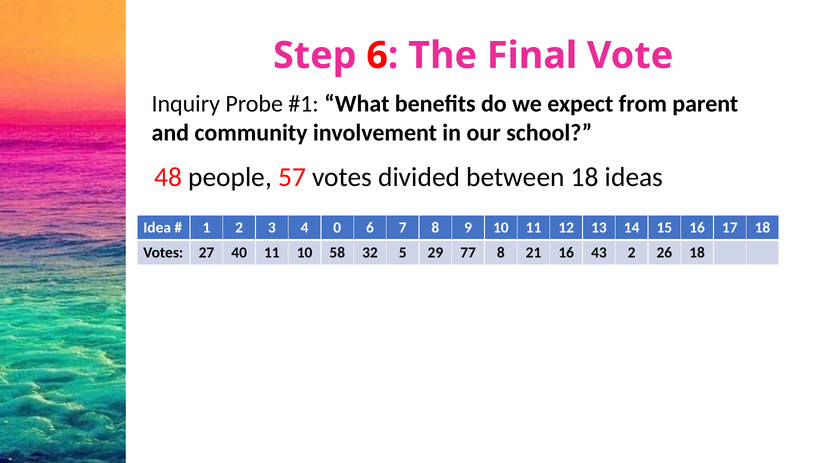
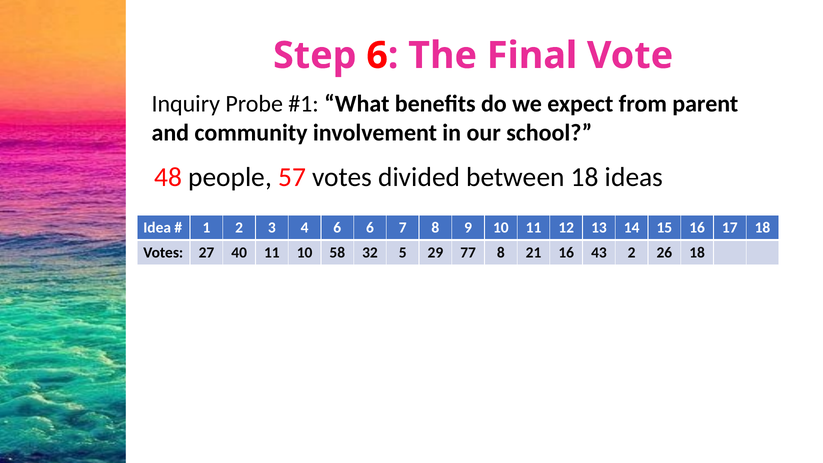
4 0: 0 -> 6 (337, 228)
